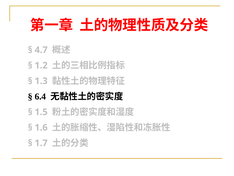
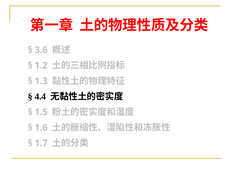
4.7: 4.7 -> 3.6 (41, 50)
6.4: 6.4 -> 4.4 (40, 96)
